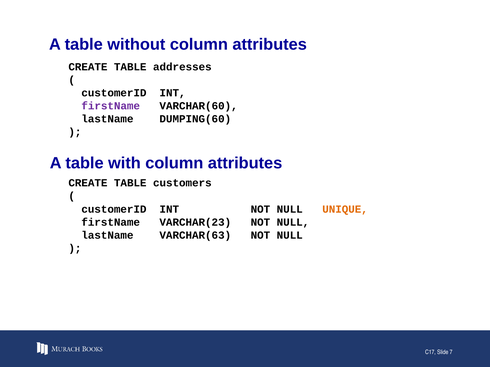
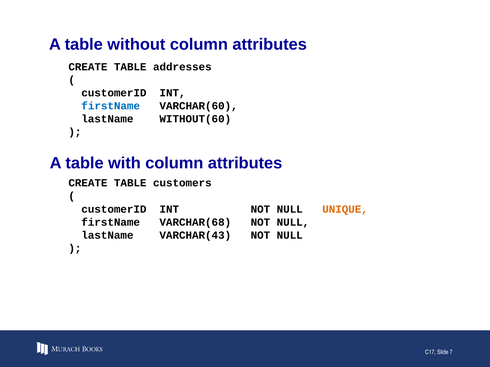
firstName colour: purple -> blue (111, 106)
DUMPING(60: DUMPING(60 -> WITHOUT(60 (195, 119)
VARCHAR(23: VARCHAR(23 -> VARCHAR(68 (195, 222)
VARCHAR(63: VARCHAR(63 -> VARCHAR(43 (195, 235)
